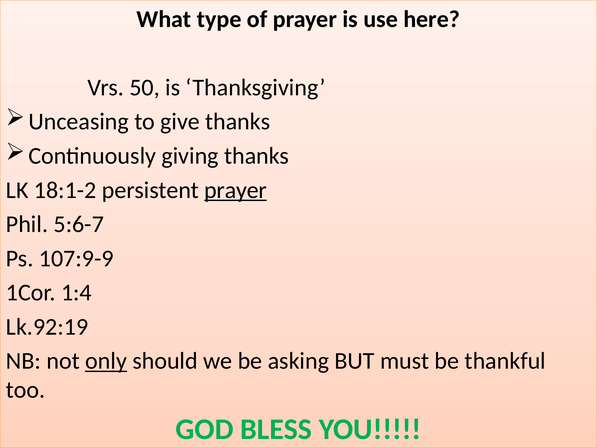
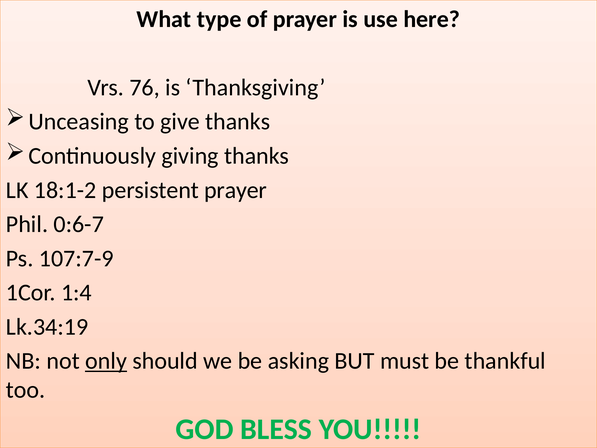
50: 50 -> 76 (145, 87)
prayer underline: present -> none (236, 190)
5:6-7: 5:6-7 -> 0:6-7 (79, 224)
107:9-9: 107:9-9 -> 107:7-9 (76, 258)
Lk.92:19: Lk.92:19 -> Lk.34:19 (47, 327)
